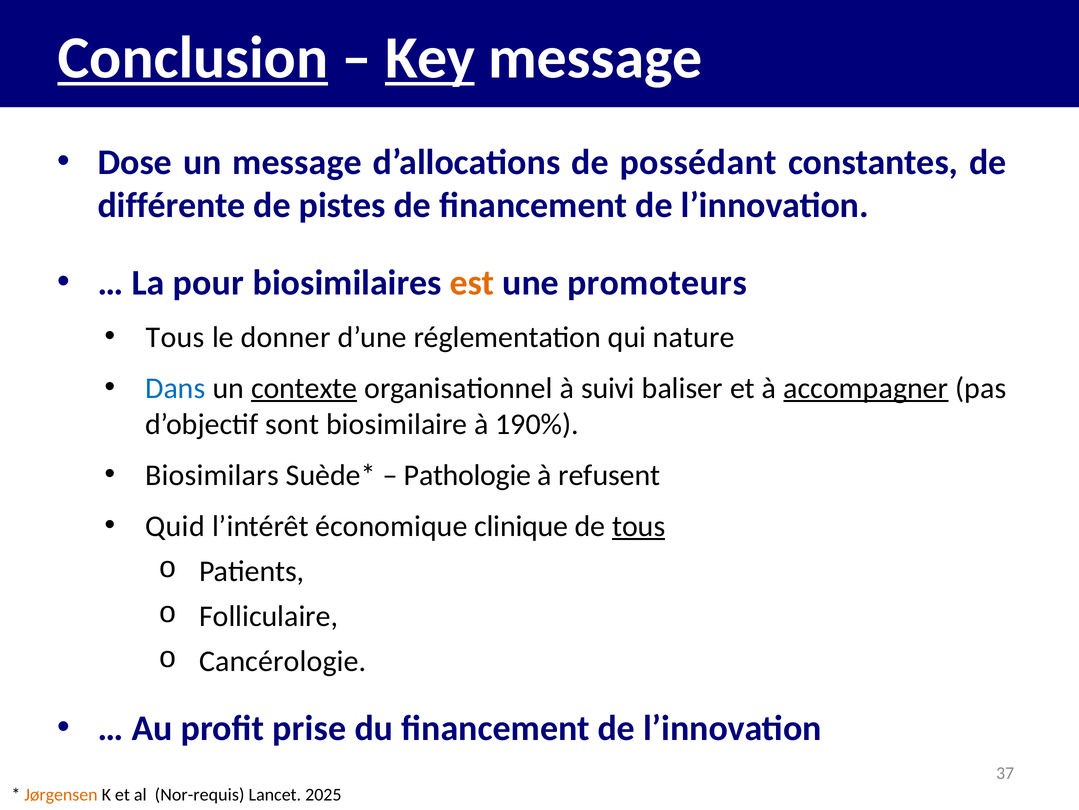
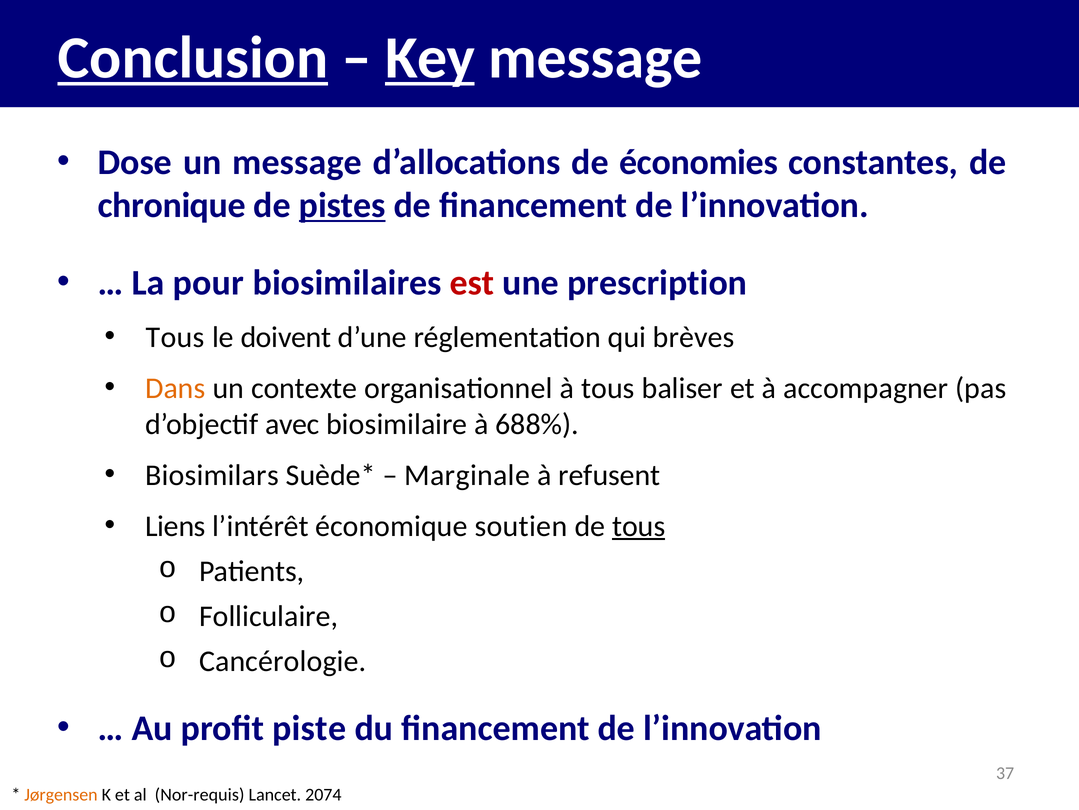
possédant: possédant -> économies (699, 162)
différente: différente -> chronique (172, 205)
pistes underline: none -> present (342, 205)
est colour: orange -> red (472, 283)
promoteurs: promoteurs -> prescription (657, 283)
donner: donner -> doivent (286, 337)
nature: nature -> brèves (694, 337)
Dans colour: blue -> orange (175, 388)
contexte underline: present -> none (304, 388)
à suivi: suivi -> tous (608, 388)
accompagner underline: present -> none (866, 388)
sont: sont -> avec (292, 424)
190%: 190% -> 688% (537, 424)
Pathologie: Pathologie -> Marginale (467, 475)
Quid: Quid -> Liens (175, 526)
clinique: clinique -> soutien (521, 526)
prise: prise -> piste (309, 728)
2025: 2025 -> 2074 (323, 794)
